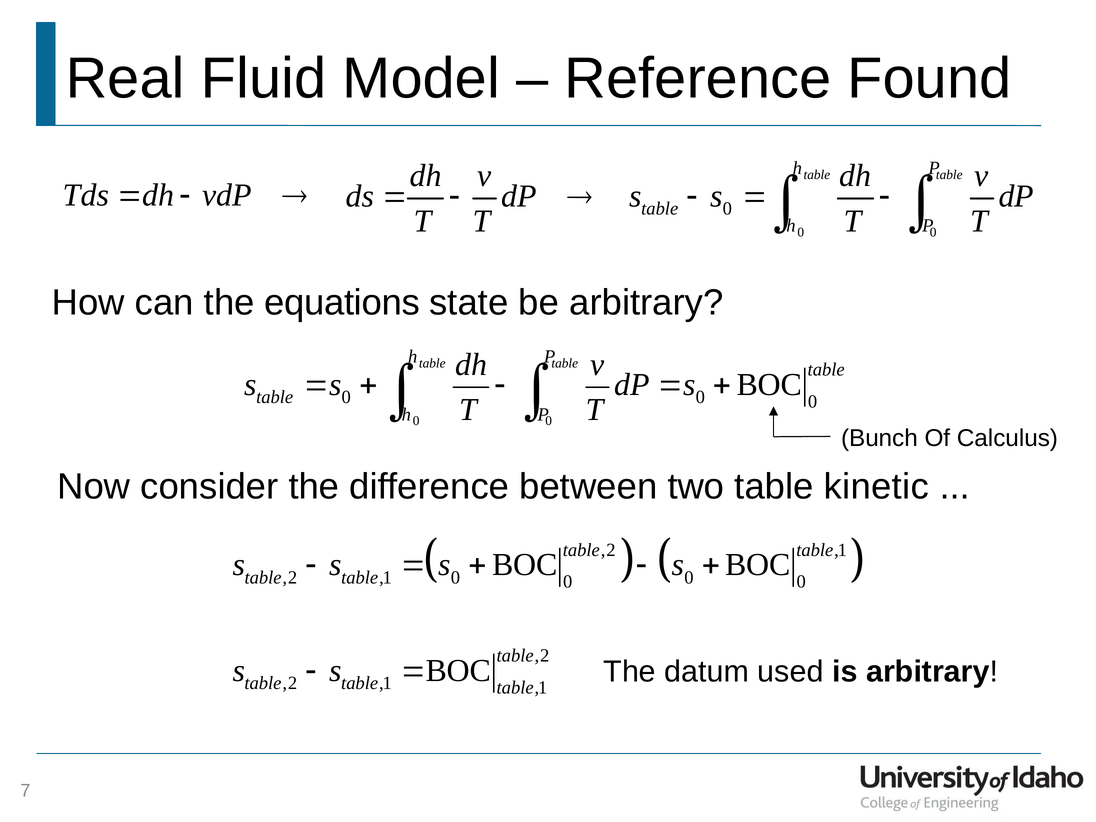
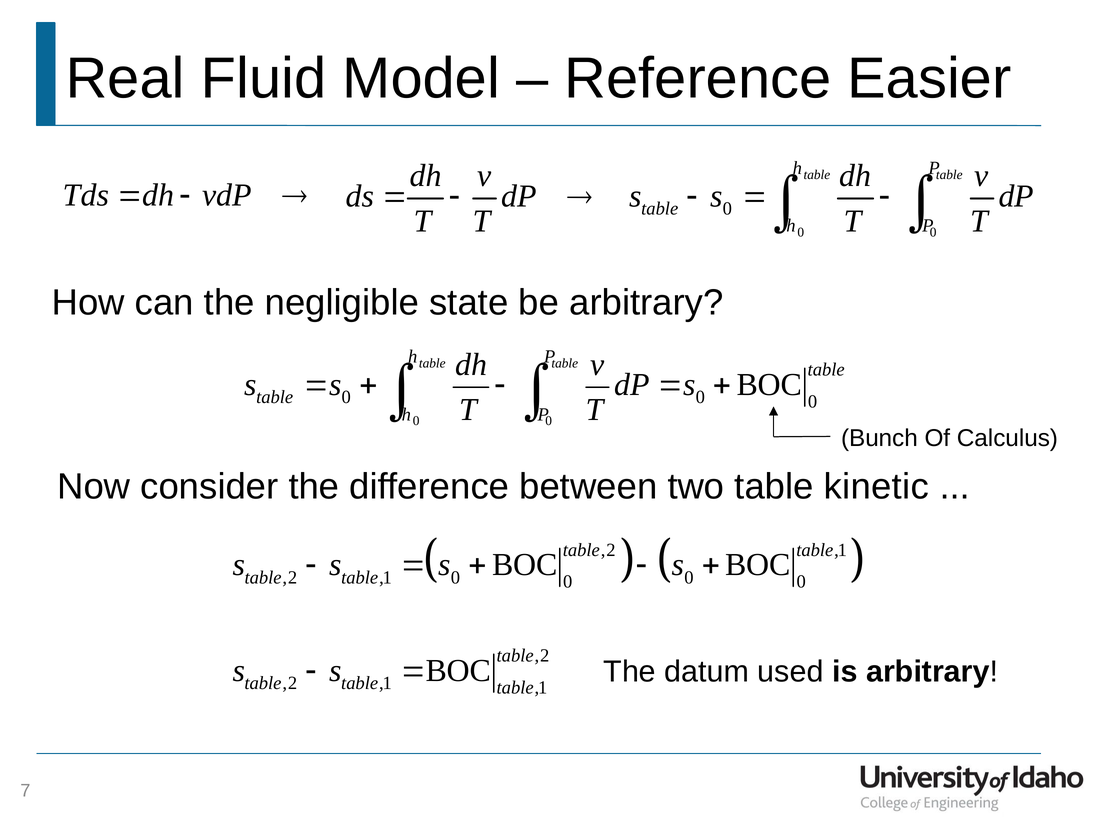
Found: Found -> Easier (929, 79)
equations: equations -> negligible (342, 303)
